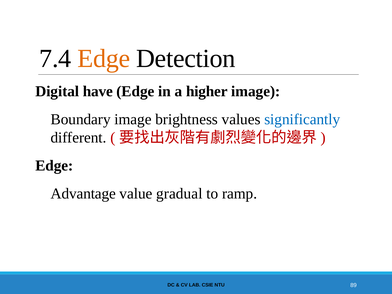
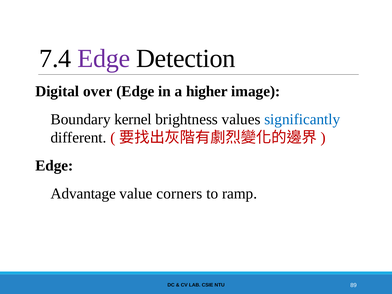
Edge colour: orange -> purple (104, 59)
have: have -> over (98, 91)
Boundary image: image -> kernel (133, 119)
gradual: gradual -> corners (179, 194)
